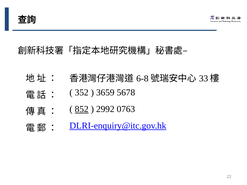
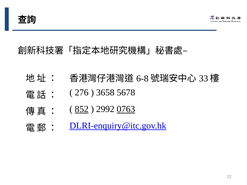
352: 352 -> 276 (82, 93)
3659: 3659 -> 3658 (105, 93)
0763 underline: none -> present (126, 109)
